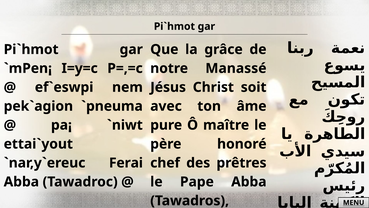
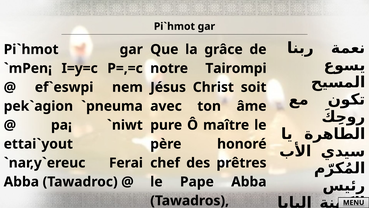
Manassé: Manassé -> Tairompi (236, 68)
